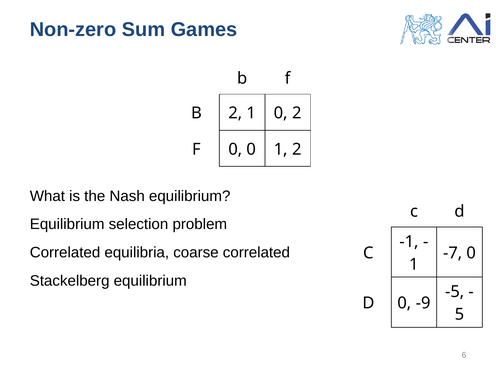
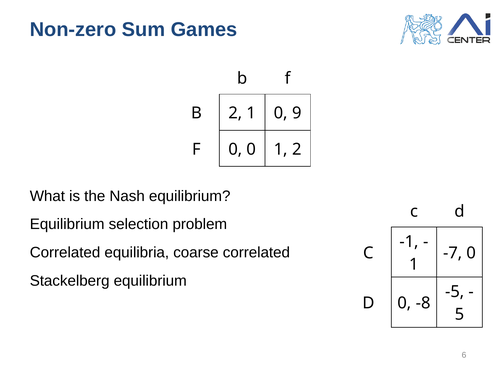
0 2: 2 -> 9 (297, 113)
-9: -9 -> -8 (423, 303)
